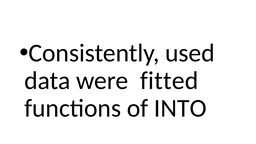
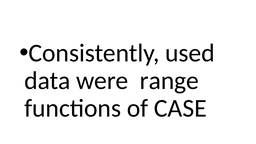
fitted: fitted -> range (169, 81)
INTO: INTO -> CASE (180, 108)
